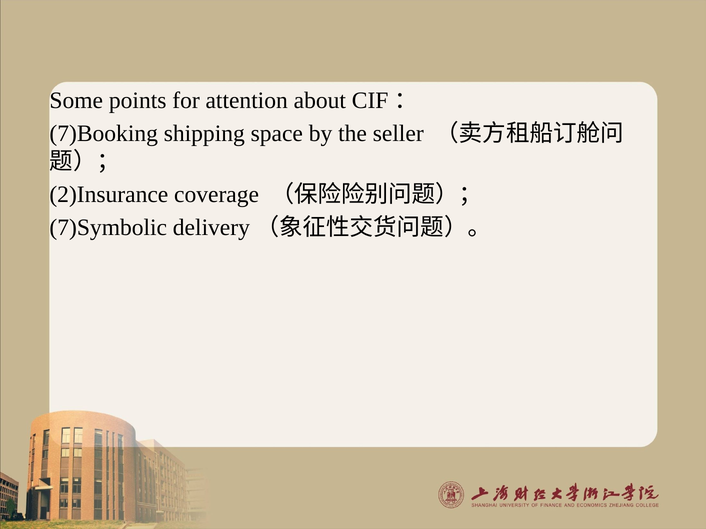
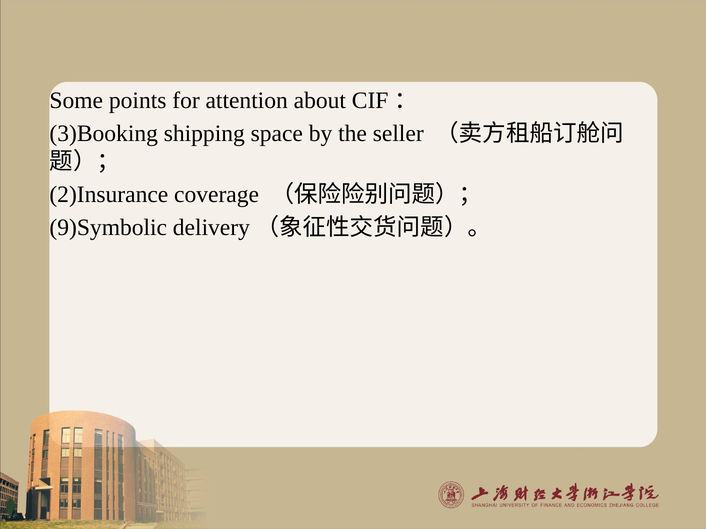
7)Booking: 7)Booking -> 3)Booking (104, 134)
7)Symbolic: 7)Symbolic -> 9)Symbolic (108, 228)
